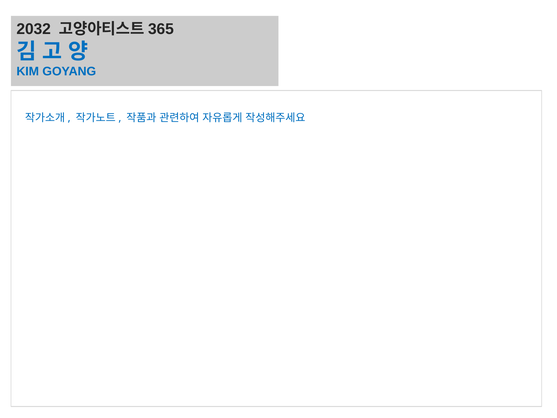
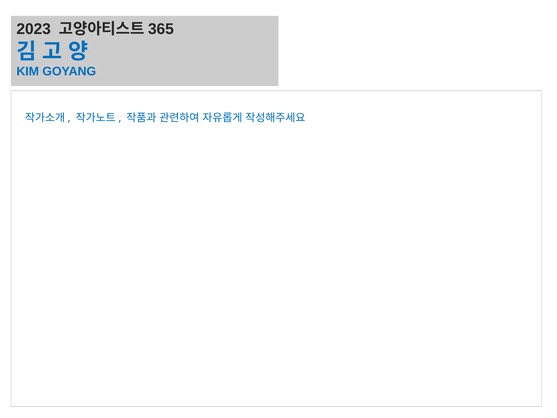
2032: 2032 -> 2023 (34, 29)
